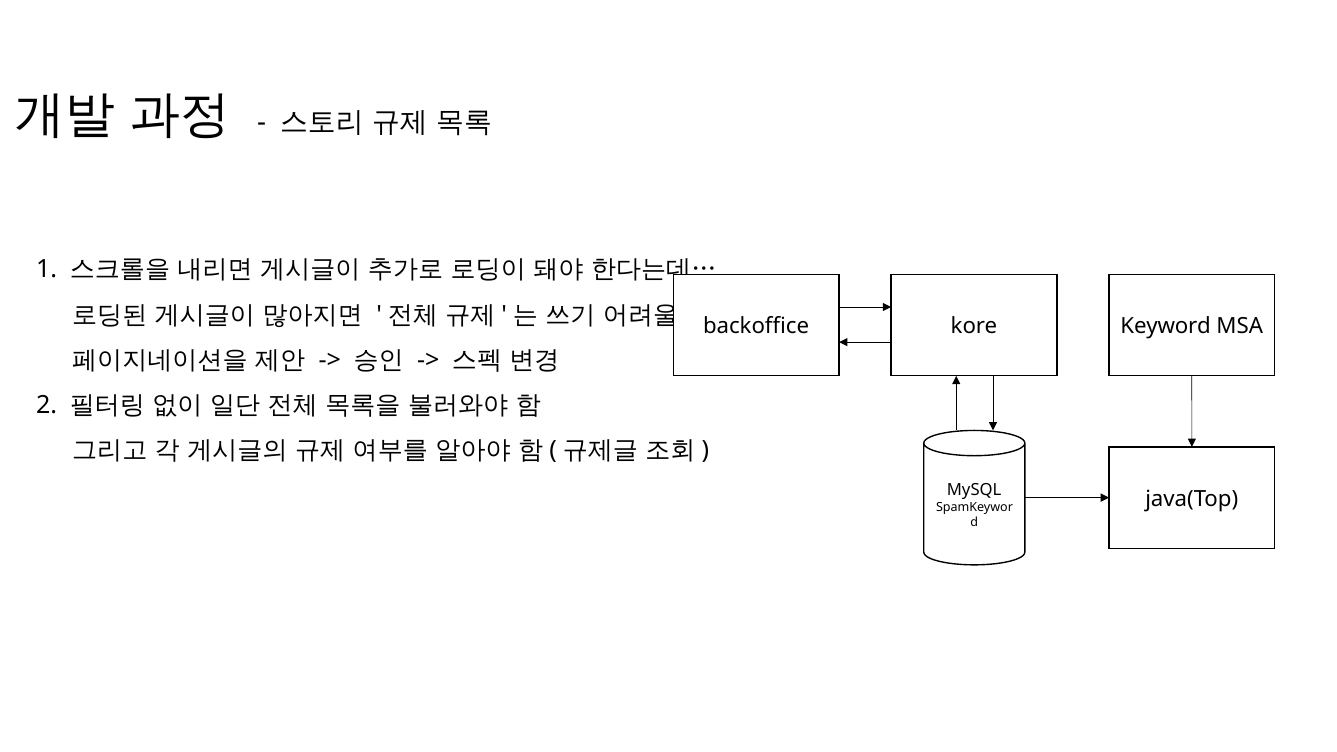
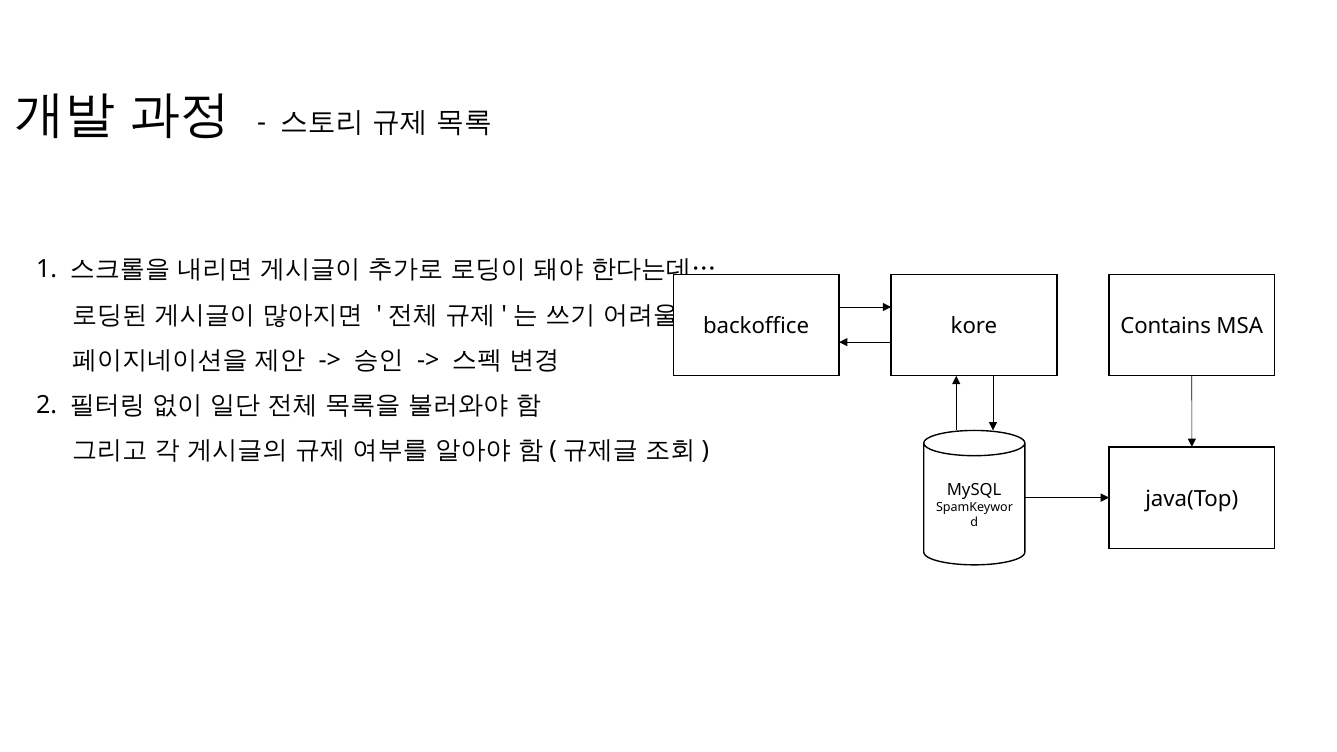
Keyword: Keyword -> Contains (1166, 327)
